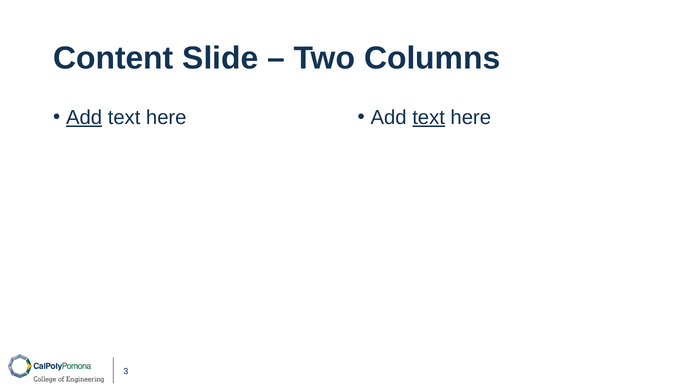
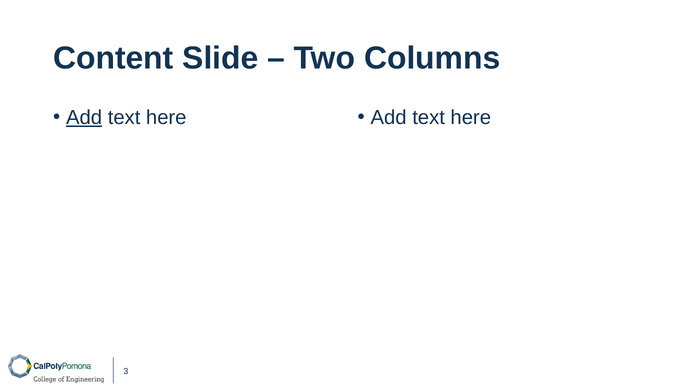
text underline: present -> none (429, 118)
